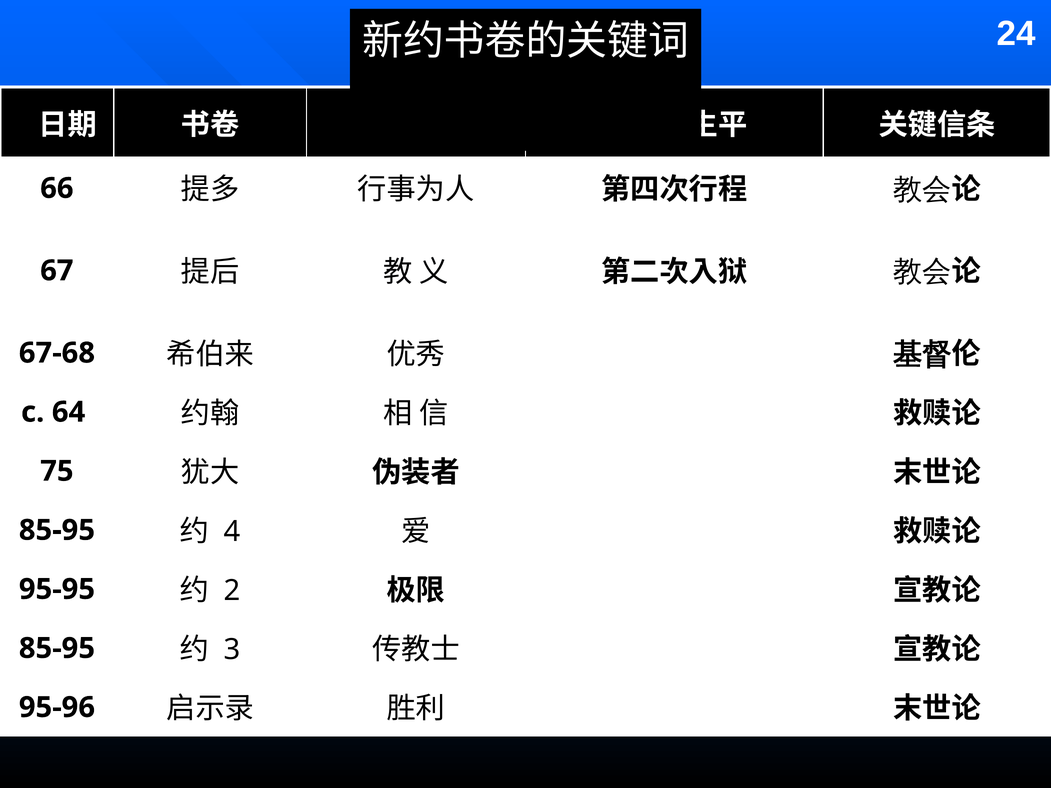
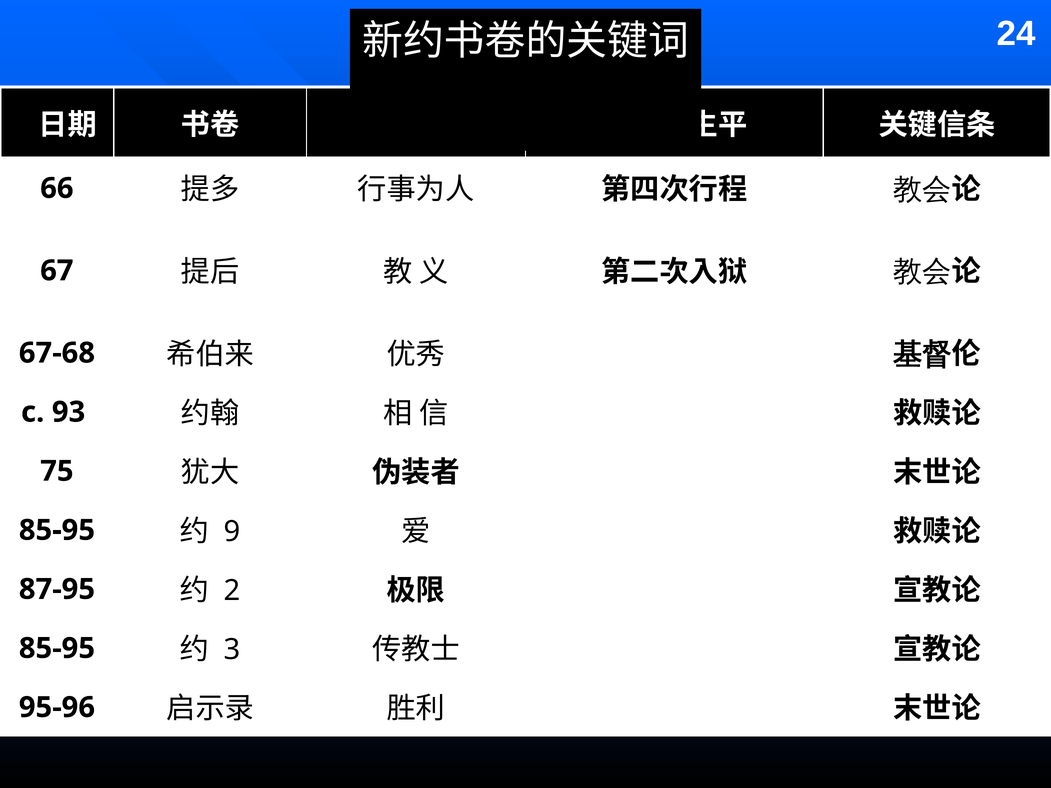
64: 64 -> 93 (69, 412)
4: 4 -> 9 (232, 532)
95-95: 95-95 -> 87-95 (57, 589)
